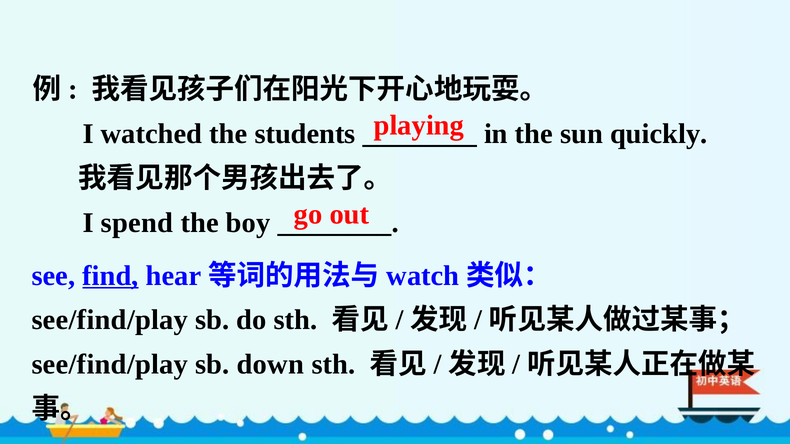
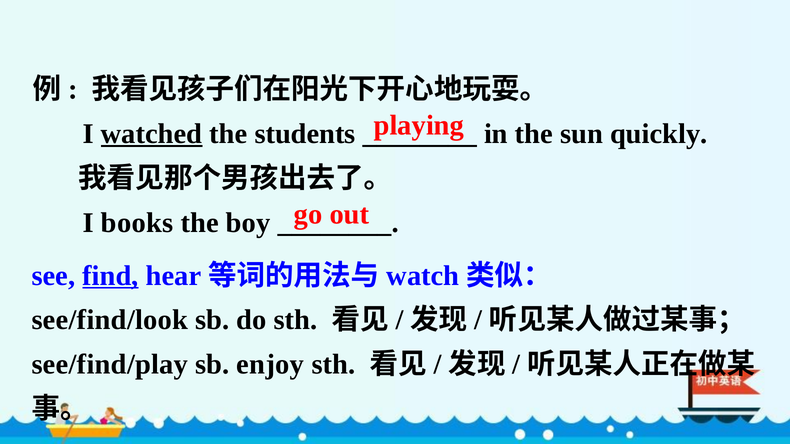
watched underline: none -> present (152, 134)
spend: spend -> books (137, 223)
see/find/play: see/find/play -> see/find/look (110, 320)
down: down -> enjoy (270, 365)
